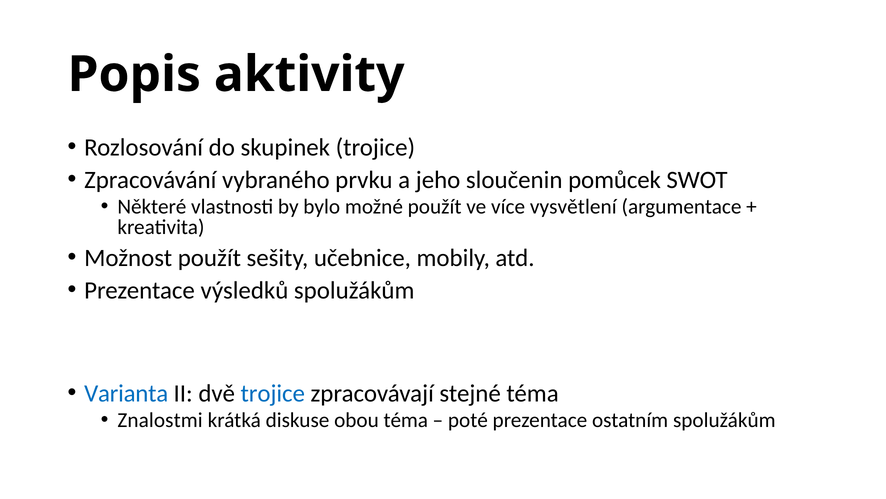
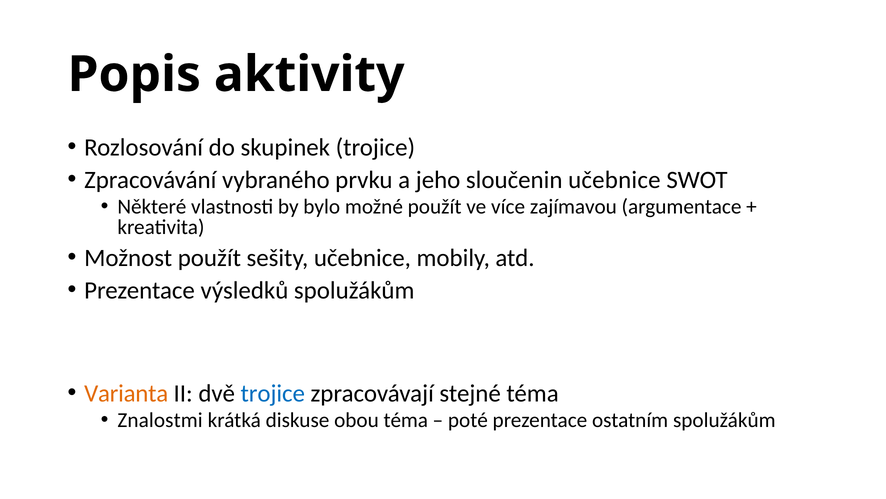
sloučenin pomůcek: pomůcek -> učebnice (614, 180)
vysvětlení: vysvětlení -> zajímavou (573, 206)
Varianta colour: blue -> orange (126, 393)
